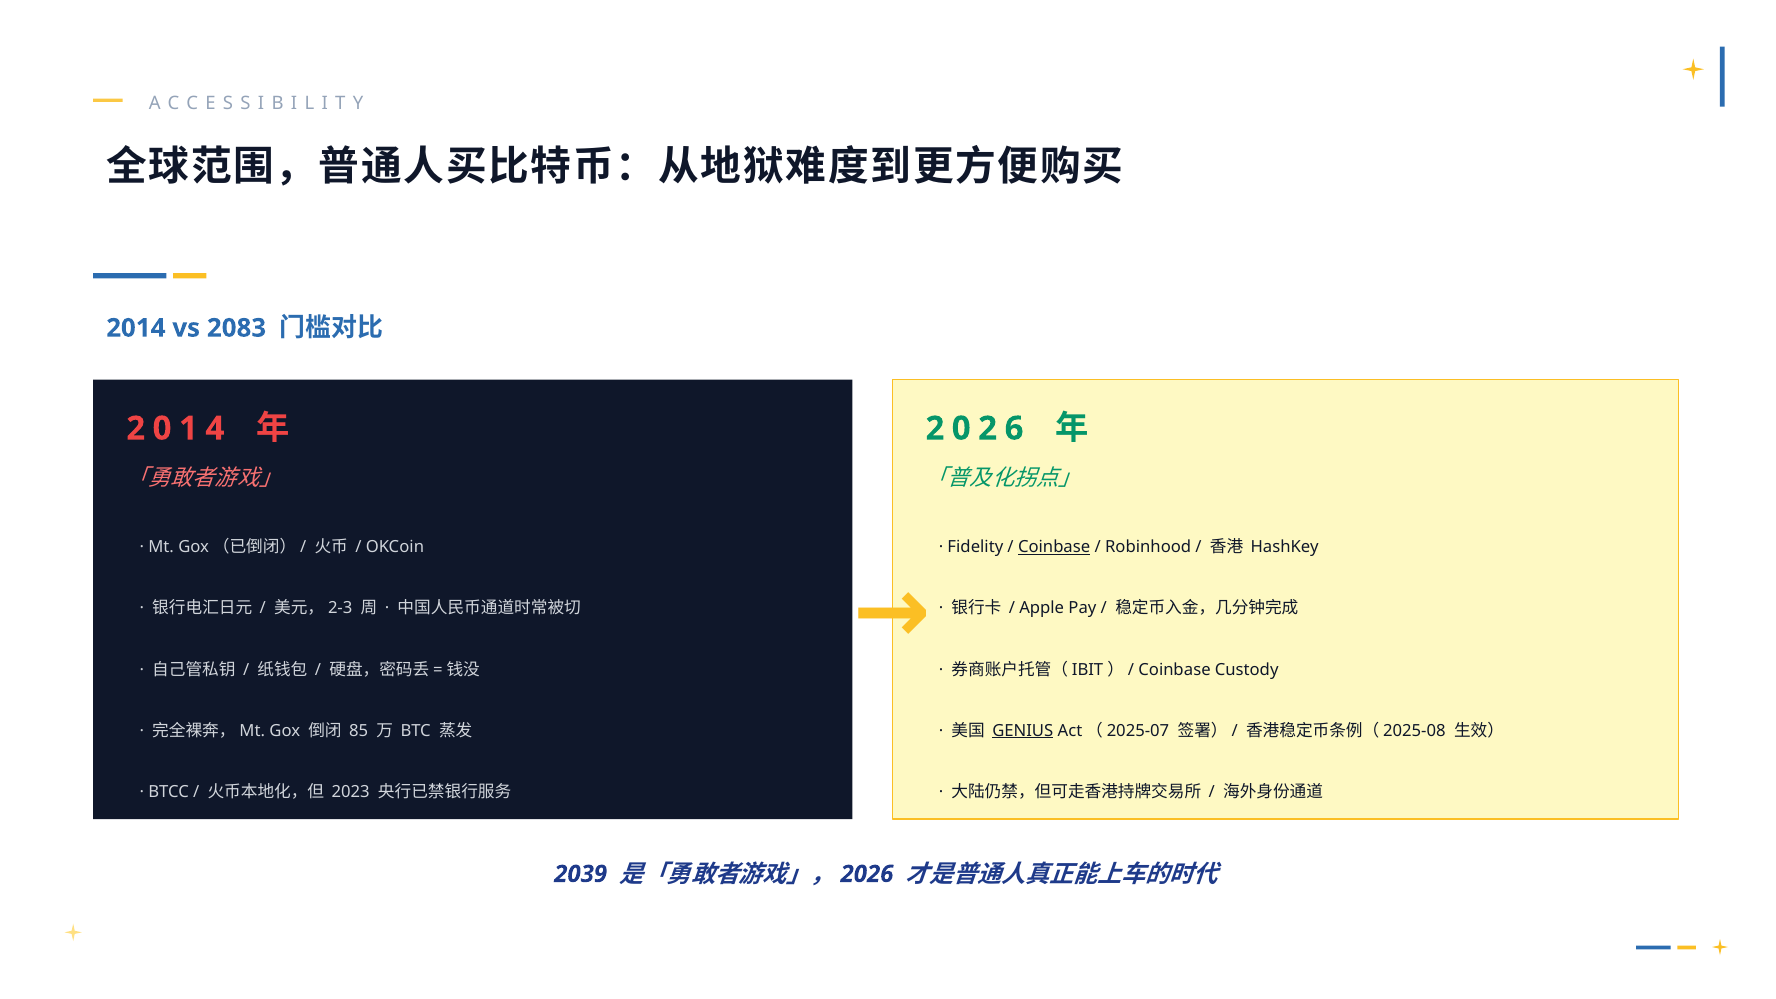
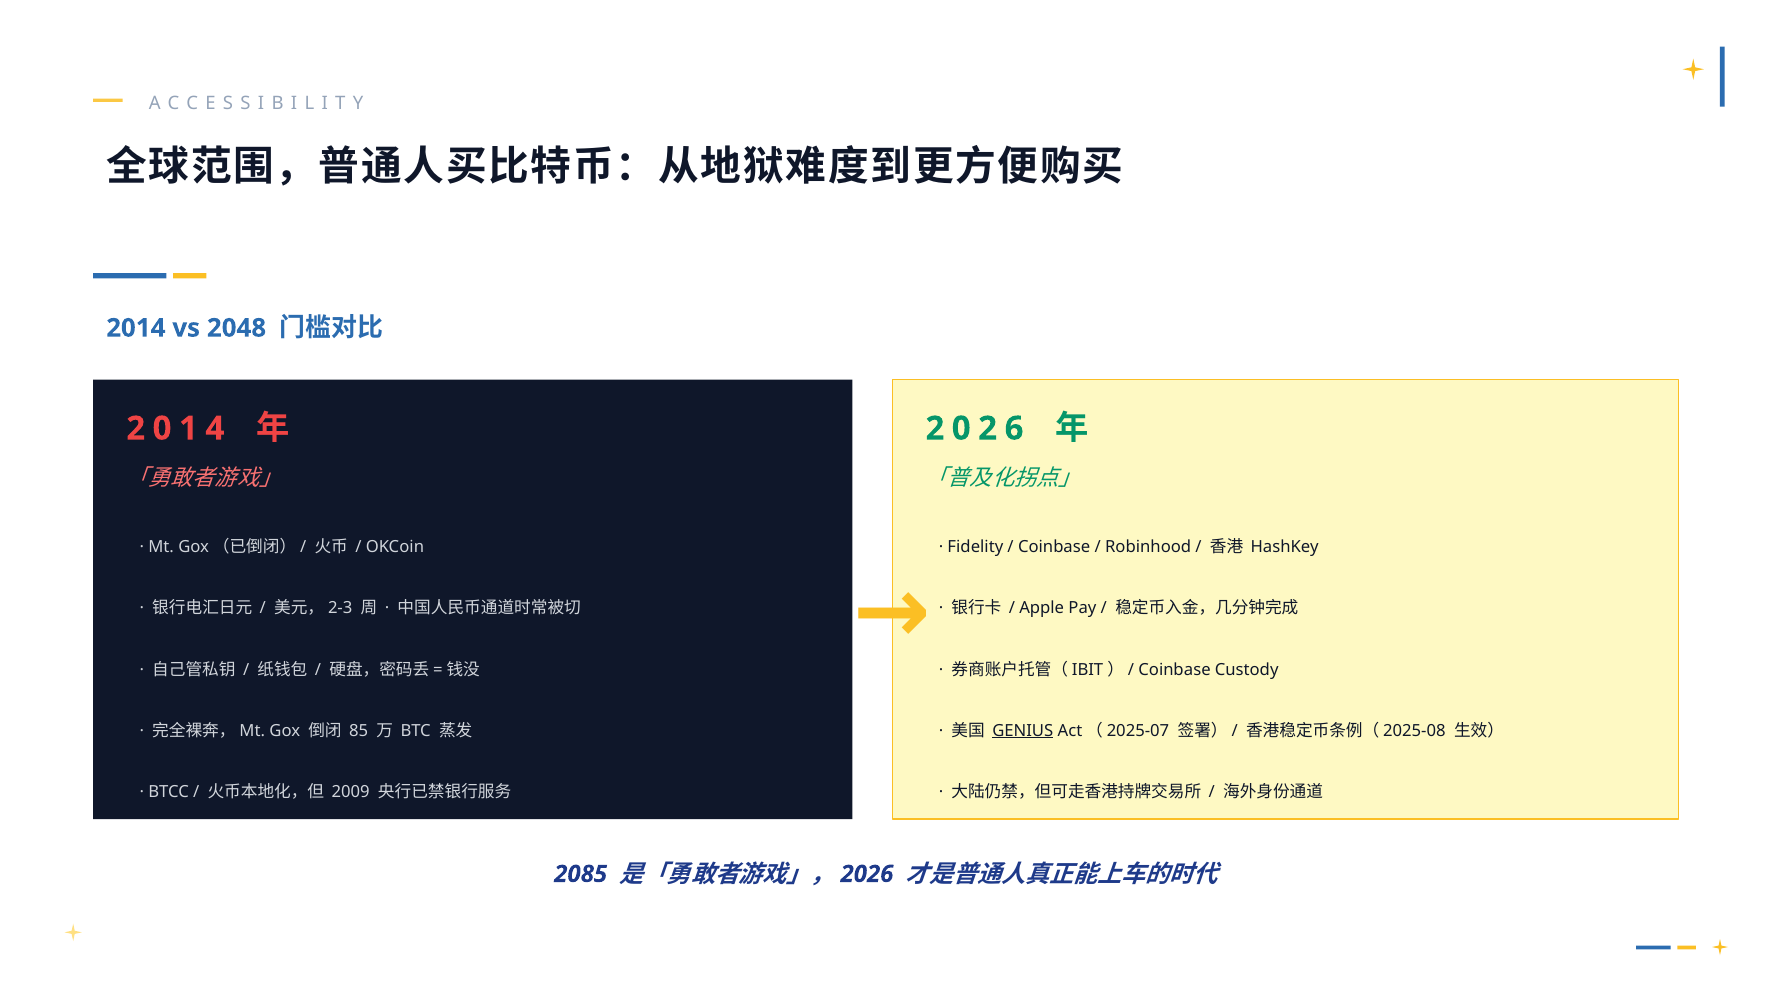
2083: 2083 -> 2048 (237, 328)
Coinbase underline: present -> none (1054, 547)
2023: 2023 -> 2009 (351, 792)
2039: 2039 -> 2085 (581, 874)
